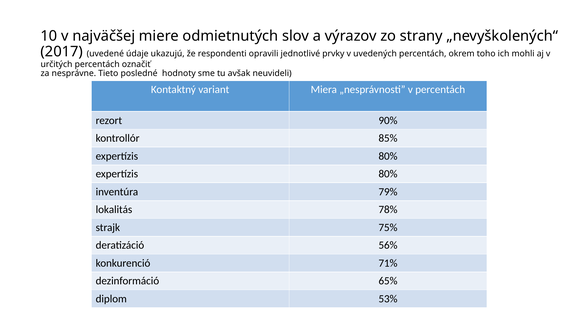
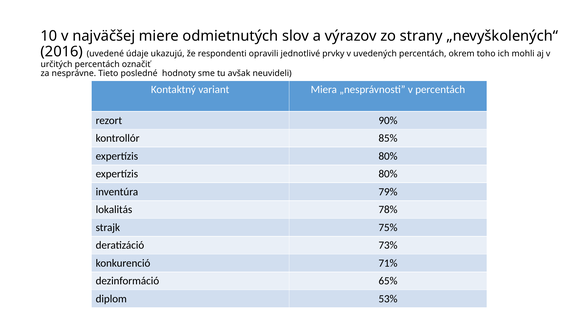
2017: 2017 -> 2016 (62, 52)
56%: 56% -> 73% (388, 245)
